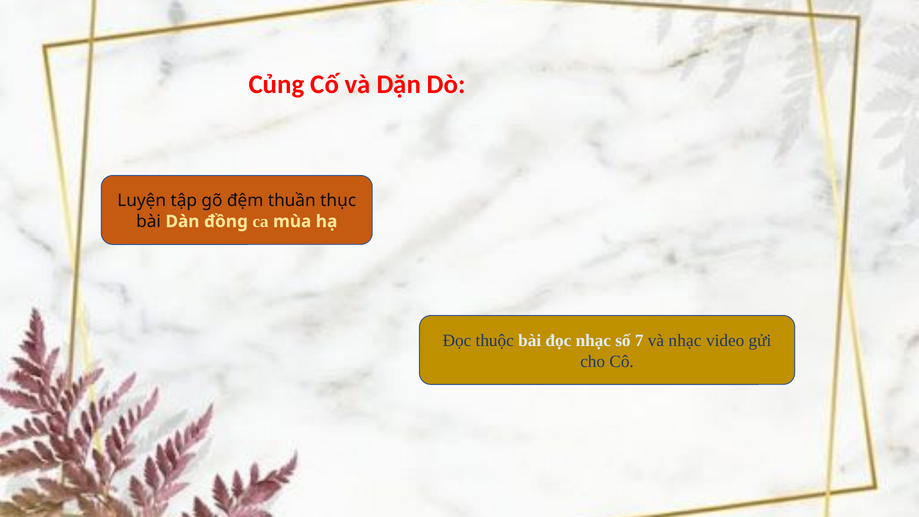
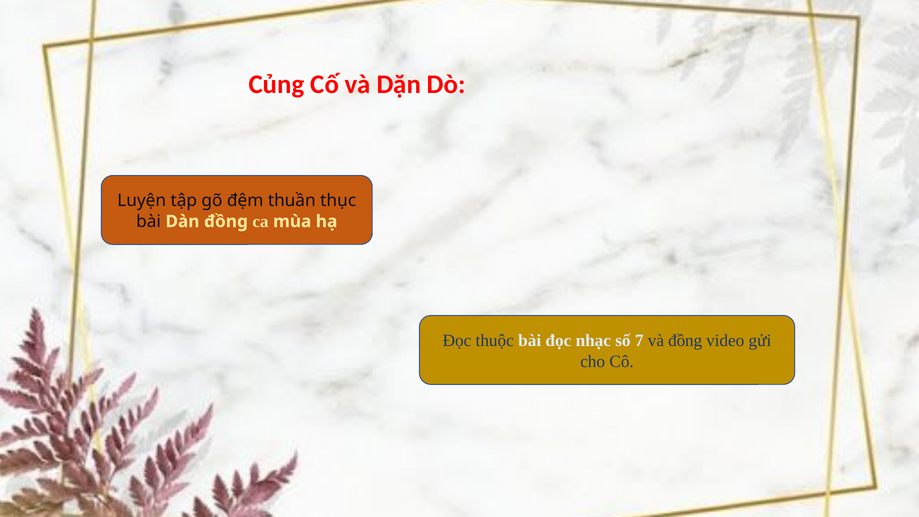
và nhạc: nhạc -> đồng (685, 341)
